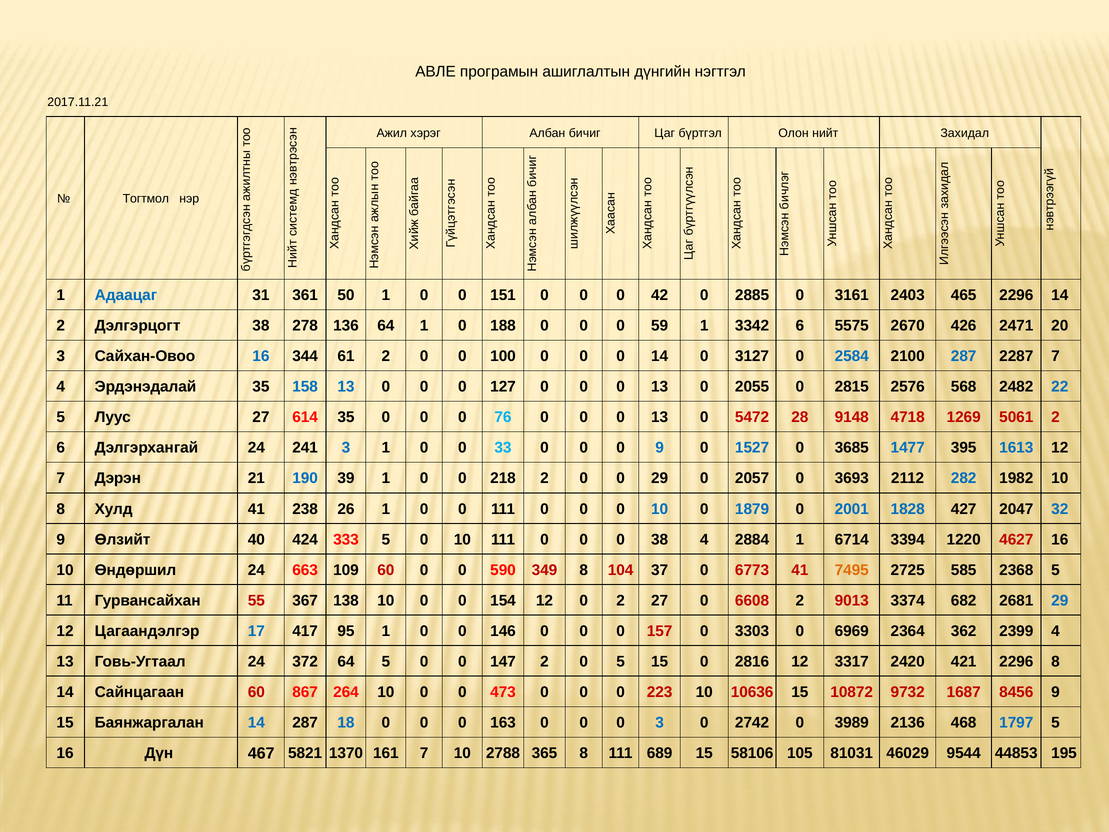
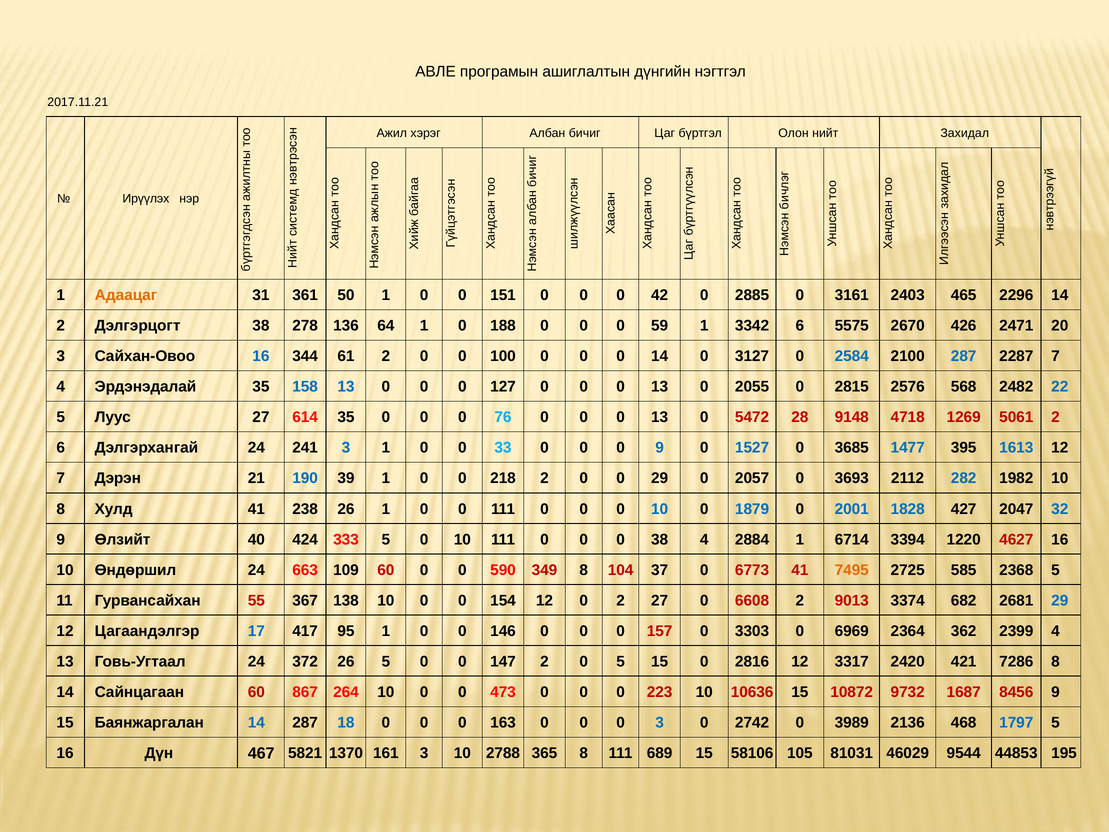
Тогтмол: Тогтмол -> Ирүүлэх (146, 199)
Адаацаг colour: blue -> orange (126, 295)
372 64: 64 -> 26 (346, 661)
421 2296: 2296 -> 7286 (1016, 661)
161 7: 7 -> 3 (424, 753)
